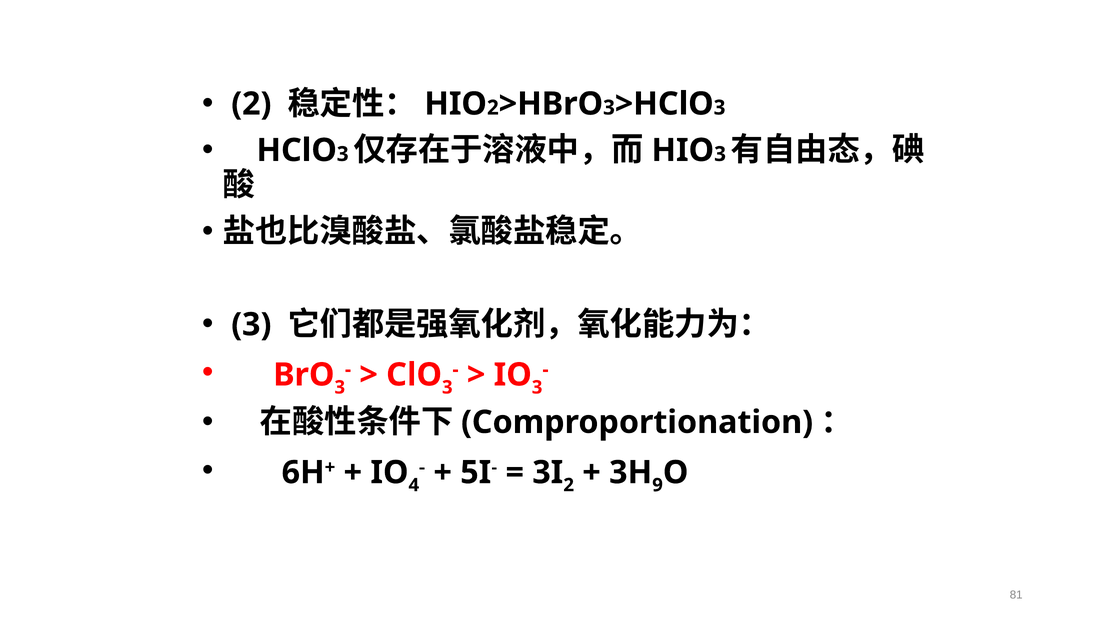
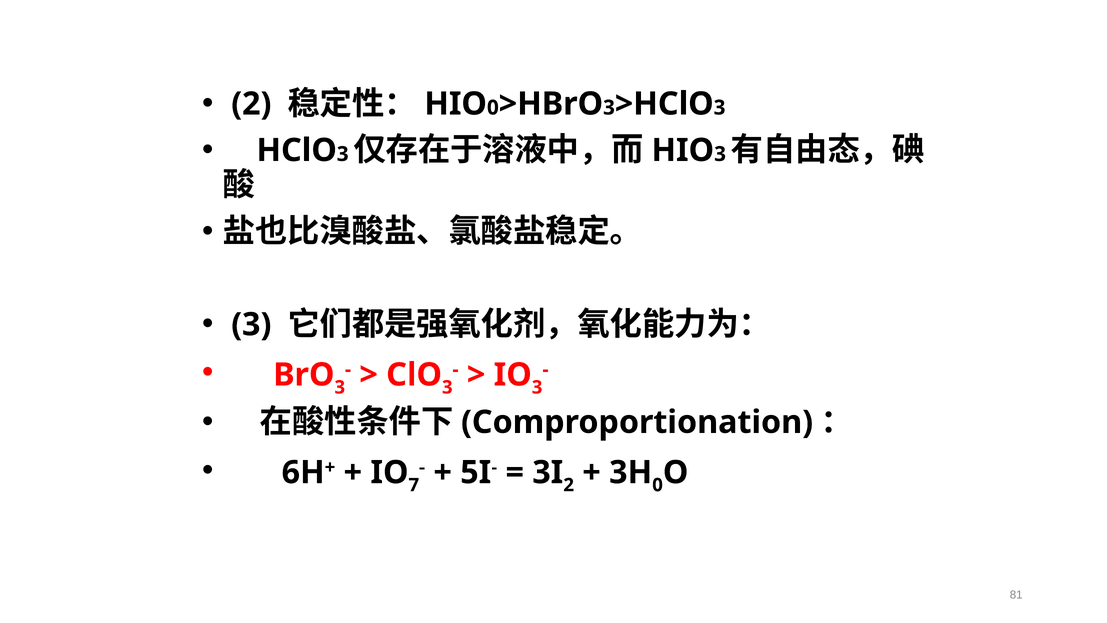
2: 2 -> 0 (493, 108)
4: 4 -> 7 (414, 485)
9: 9 -> 0 (658, 485)
